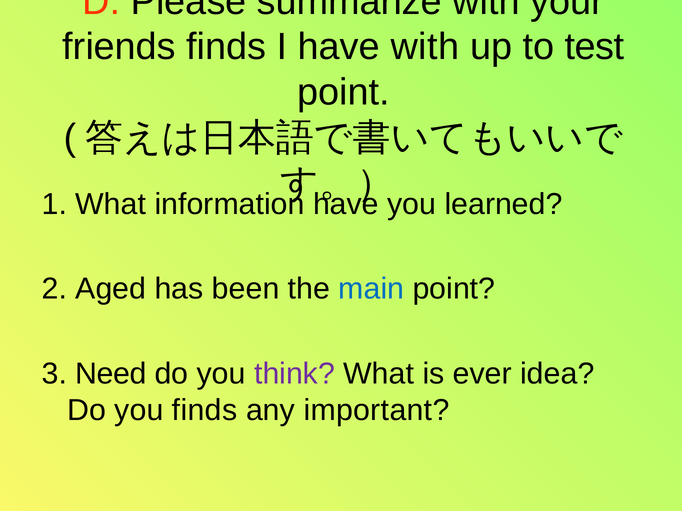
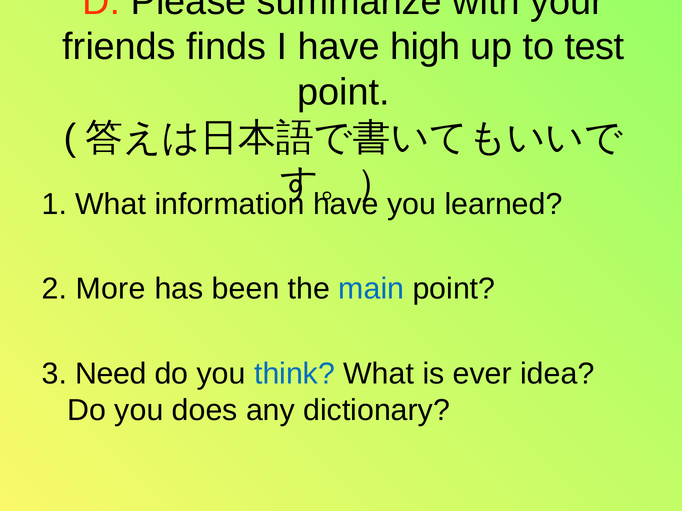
have with: with -> high (425, 47)
Aged: Aged -> More (111, 289)
think colour: purple -> blue (295, 374)
you finds: finds -> does (205, 410)
important: important -> dictionary (377, 410)
